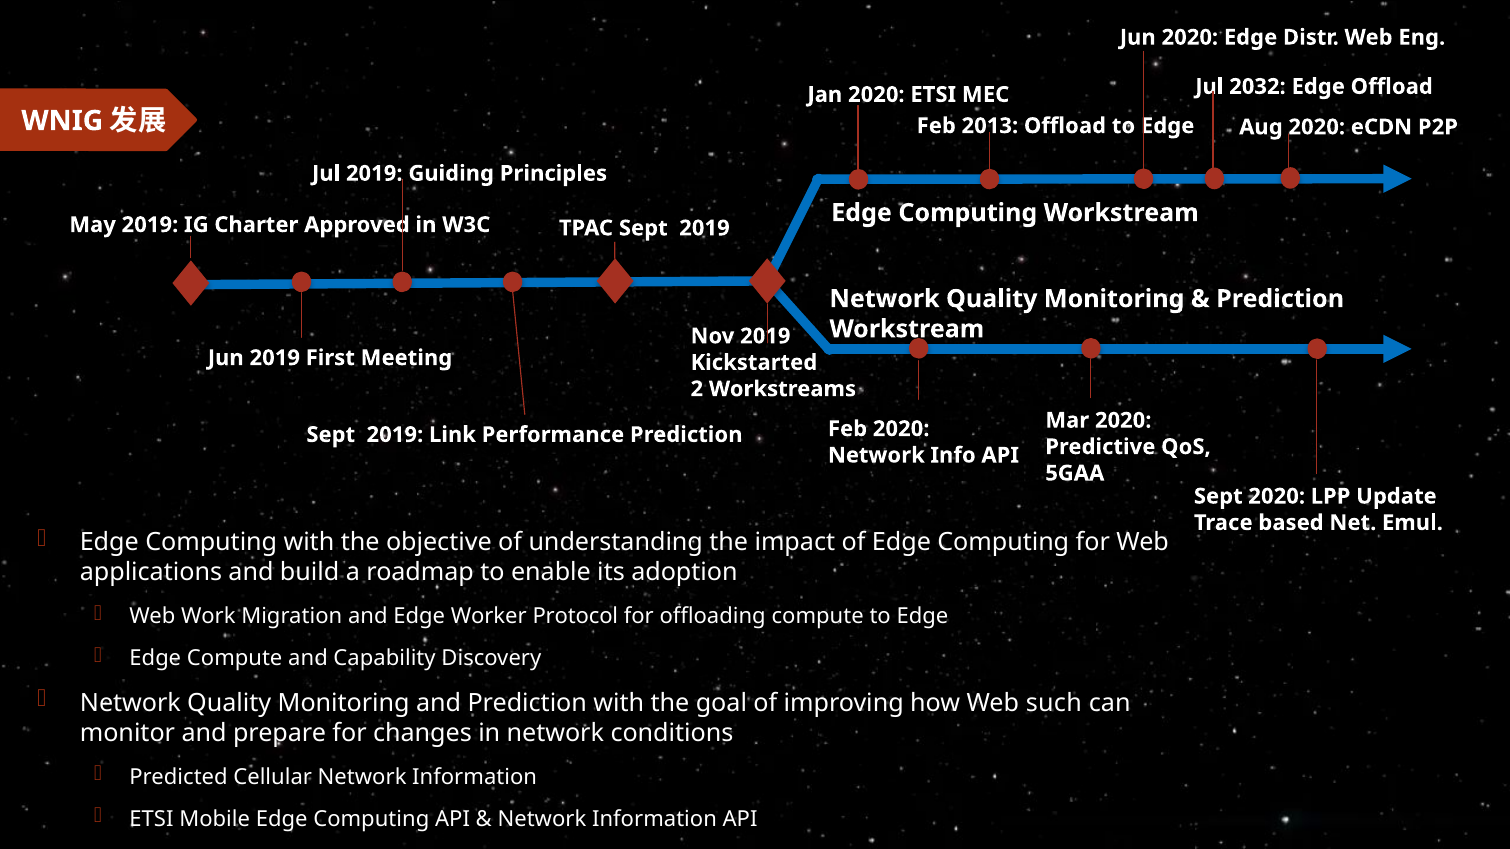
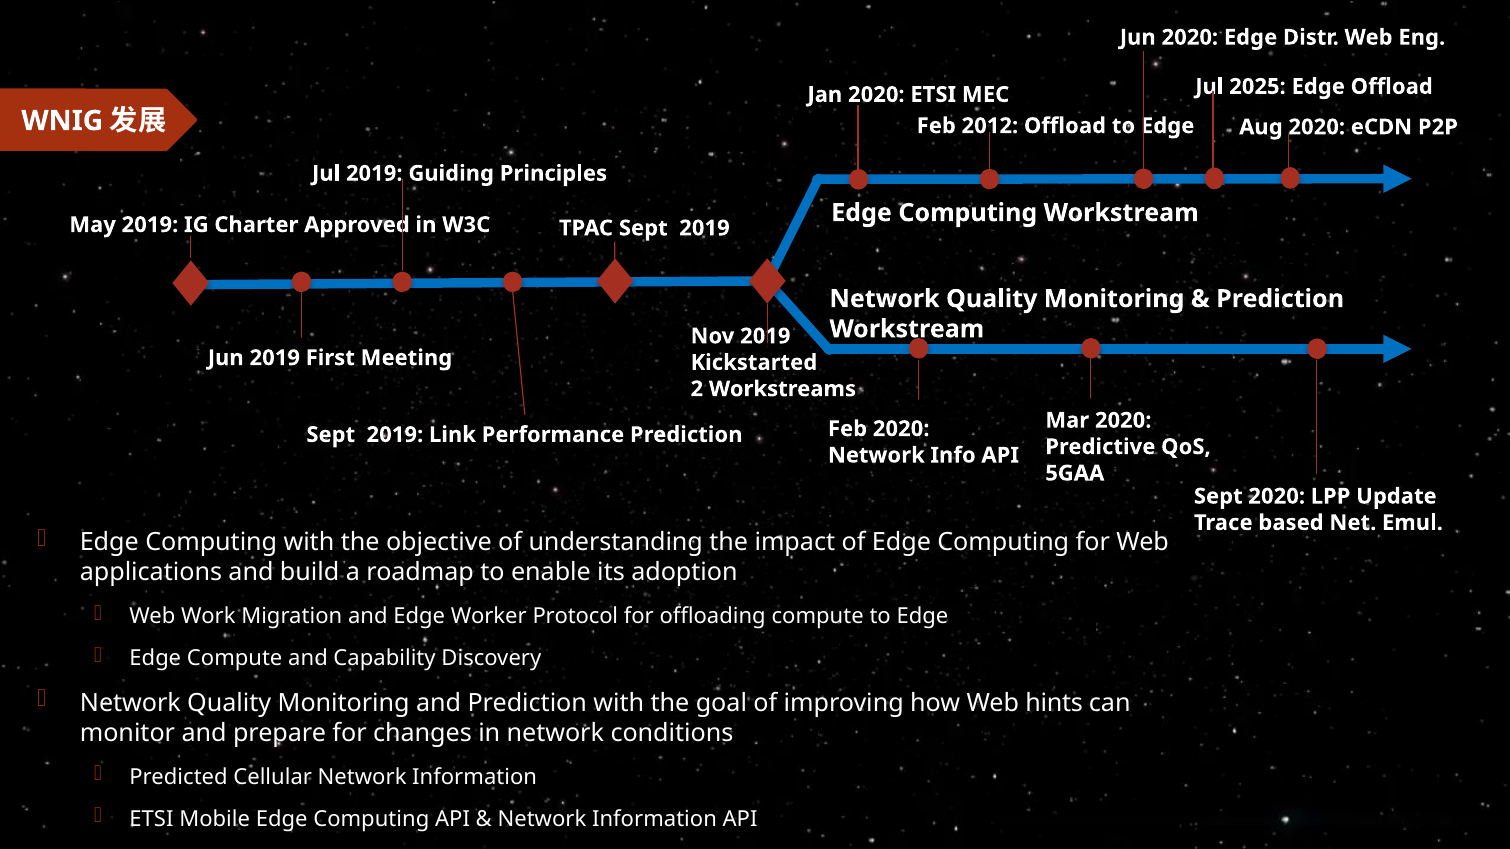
2032: 2032 -> 2025 (1257, 87)
2013: 2013 -> 2012 (990, 126)
such: such -> hints (1054, 703)
